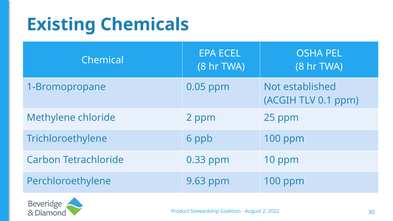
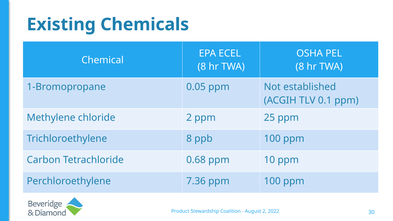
Trichloroethylene 6: 6 -> 8 (189, 139)
0.33: 0.33 -> 0.68 (196, 160)
9.63: 9.63 -> 7.36 (196, 181)
